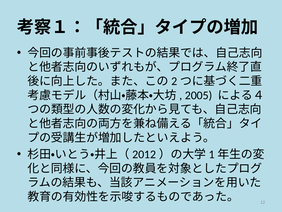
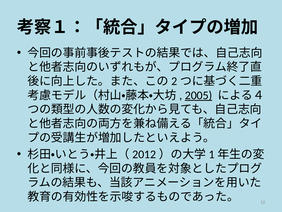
2005 underline: none -> present (199, 95)
